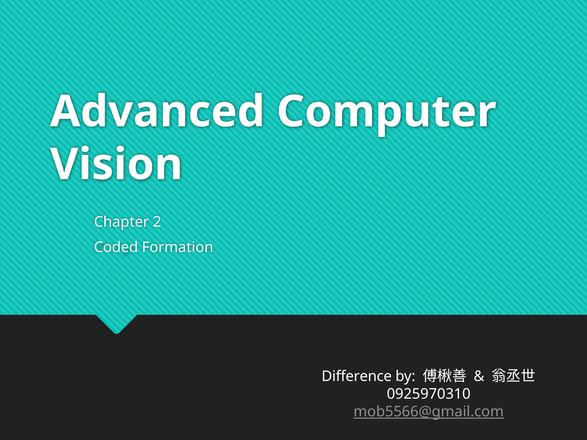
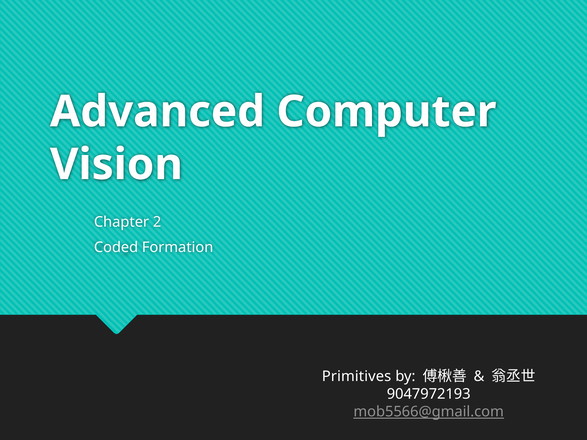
Difference: Difference -> Primitives (357, 377)
0925970310: 0925970310 -> 9047972193 (429, 394)
